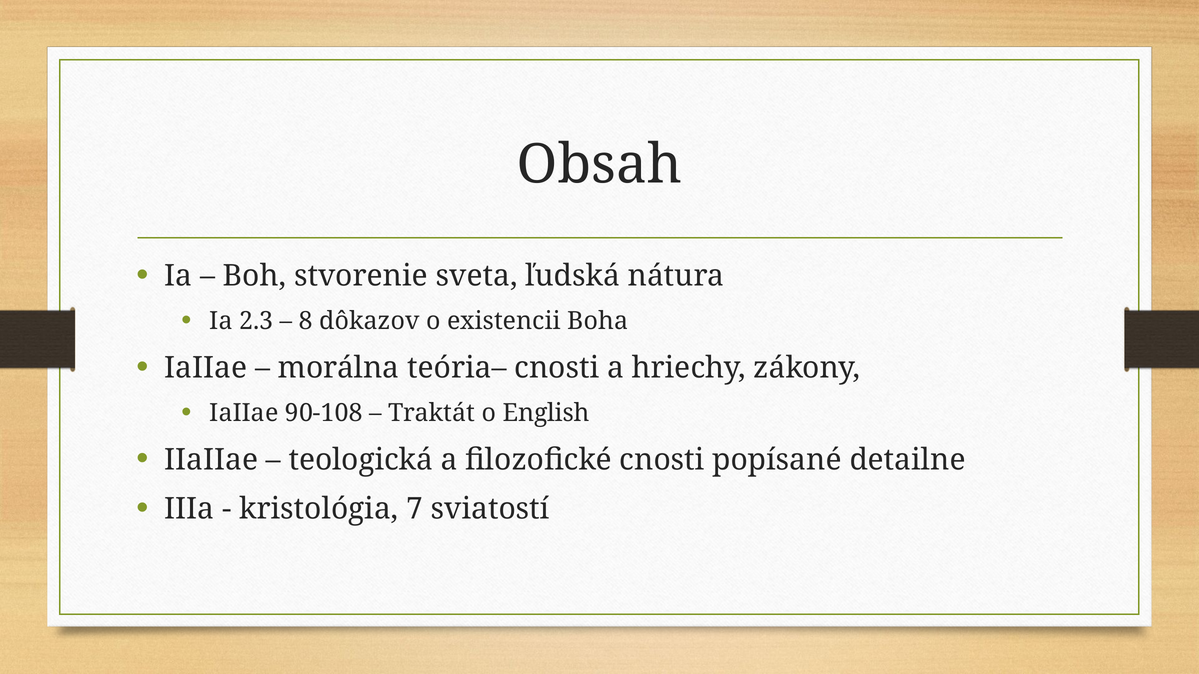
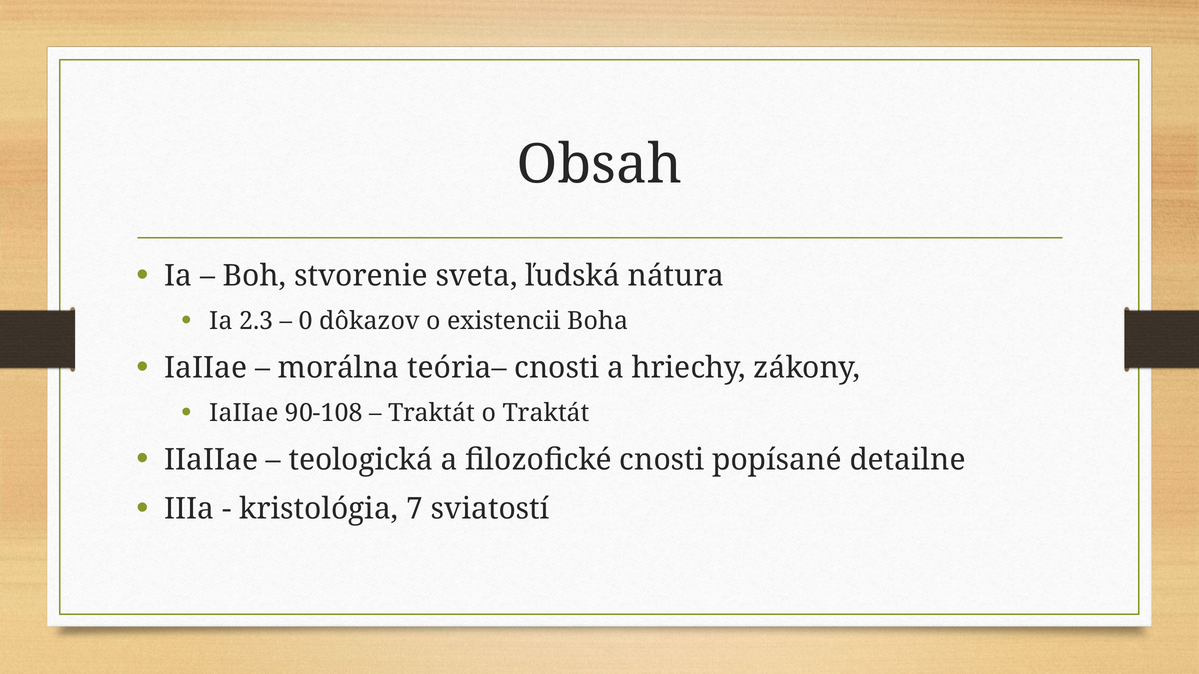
8: 8 -> 0 (306, 321)
o English: English -> Traktát (546, 413)
